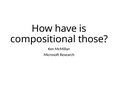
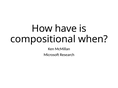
those: those -> when (93, 39)
